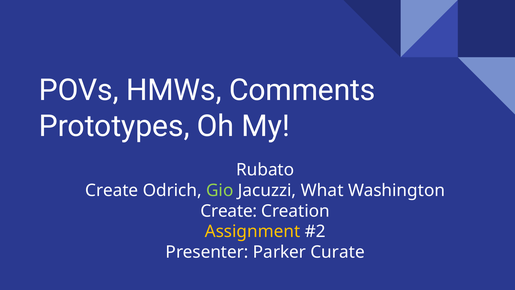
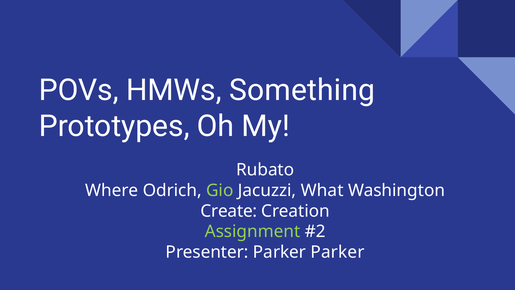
Comments: Comments -> Something (302, 90)
Create: Create -> Where (112, 190)
Assignment colour: yellow -> light green (253, 231)
Parker Curate: Curate -> Parker (338, 252)
